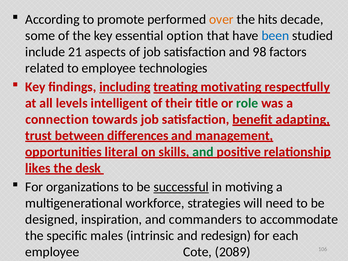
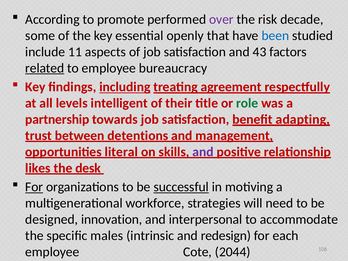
over colour: orange -> purple (221, 19)
hits: hits -> risk (268, 19)
option: option -> openly (185, 36)
21: 21 -> 11 (75, 52)
98: 98 -> 43 (260, 52)
related underline: none -> present (45, 68)
technologies: technologies -> bureaucracy (173, 68)
motivating: motivating -> agreement (231, 87)
connection: connection -> partnership (57, 119)
differences: differences -> detentions (138, 136)
and colour: green -> purple (203, 152)
For underline: none -> present (34, 187)
inspiration: inspiration -> innovation (112, 219)
commanders: commanders -> interpersonal (206, 219)
2089: 2089 -> 2044 (233, 252)
